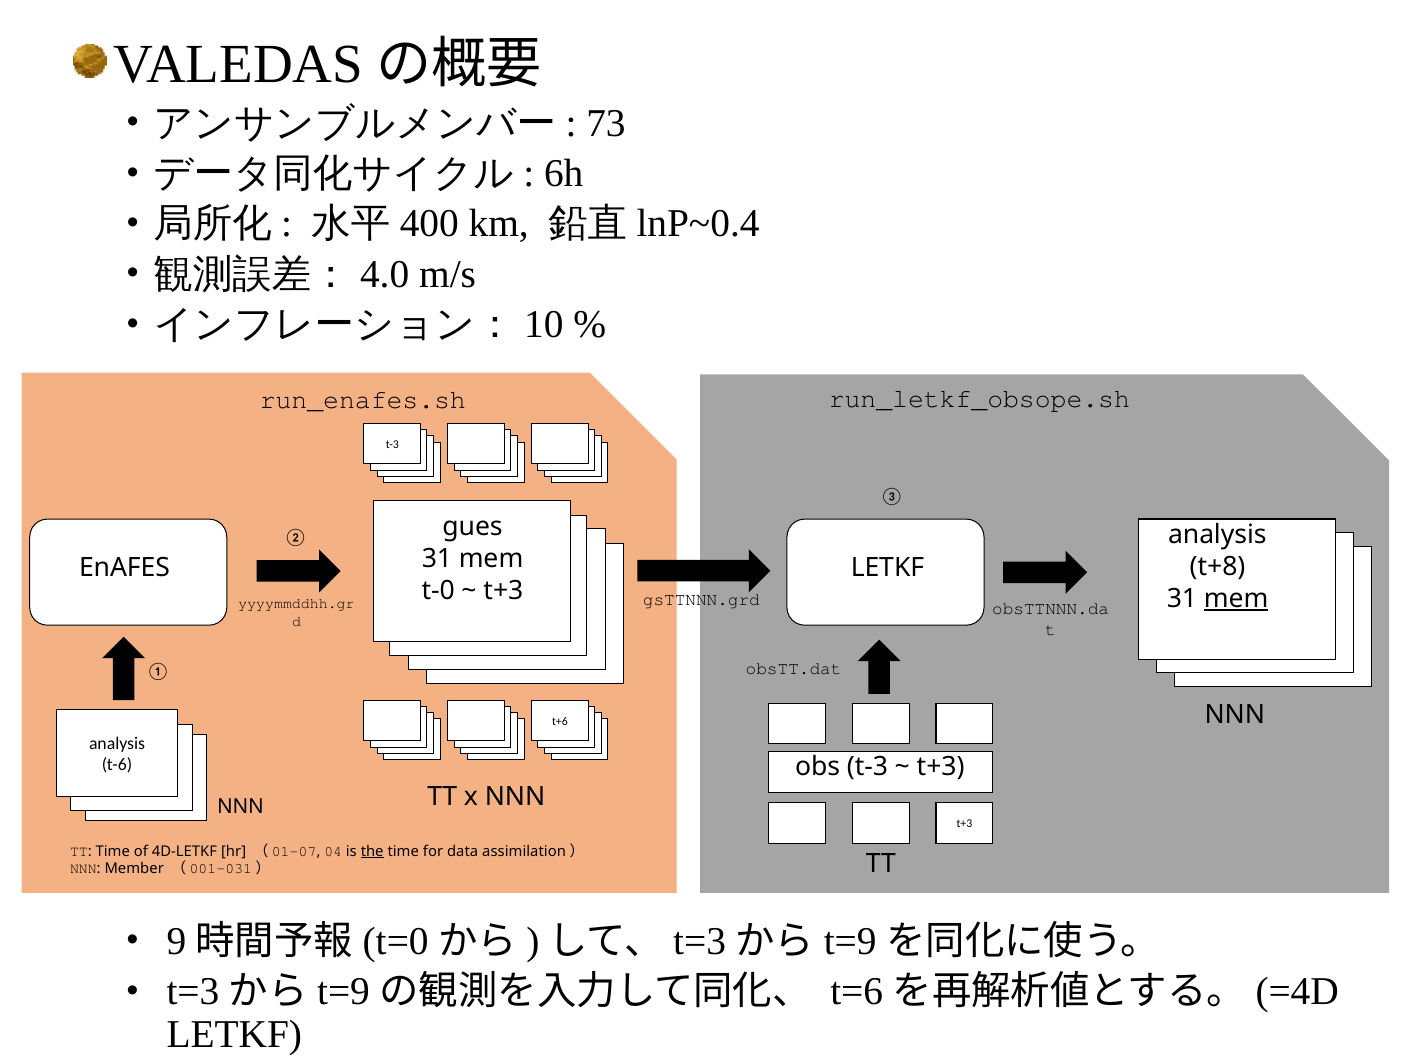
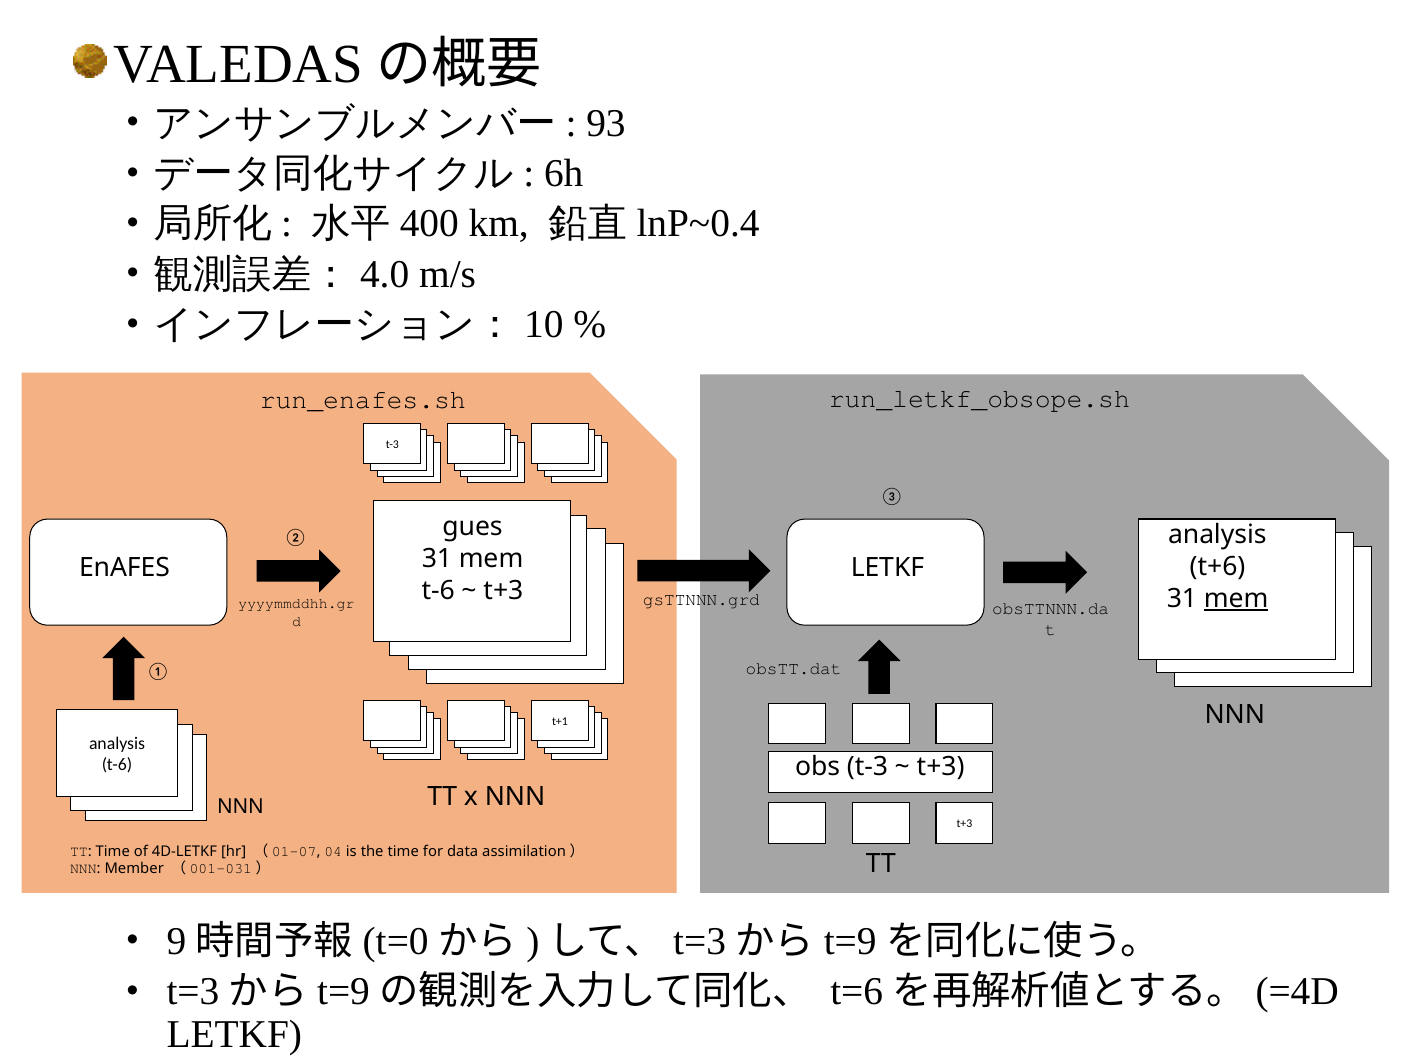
73: 73 -> 93 (606, 123)
t+8: t+8 -> t+6 (1218, 566)
t-0: t-0 -> t-6 (438, 590)
t+6: t+6 -> t+1 (560, 721)
the underline: present -> none (372, 851)
